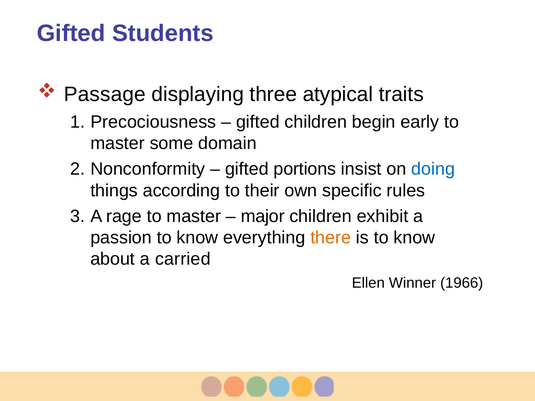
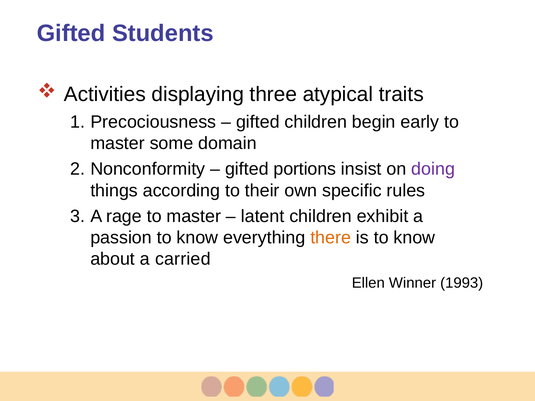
Passage: Passage -> Activities (105, 94)
doing colour: blue -> purple (433, 169)
major: major -> latent (263, 216)
1966: 1966 -> 1993 (462, 283)
